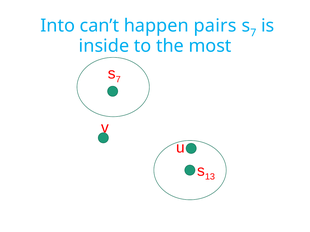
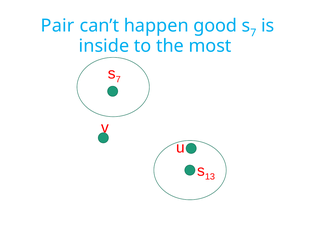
Into: Into -> Pair (58, 26)
pairs: pairs -> good (215, 26)
